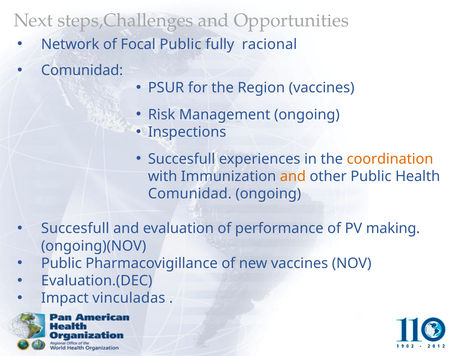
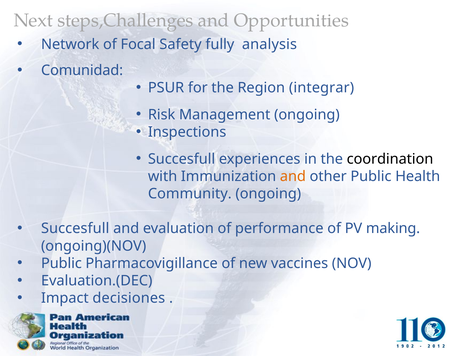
Focal Public: Public -> Safety (181, 44)
racional: racional -> analysis (269, 44)
Region vaccines: vaccines -> integrar (322, 88)
coordination colour: orange -> black (390, 159)
Comunidad: Comunidad -> Community (190, 194)
vinculadas: vinculadas -> decisiones (129, 298)
